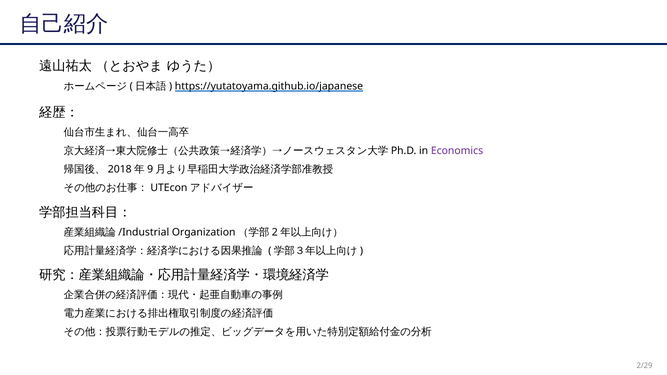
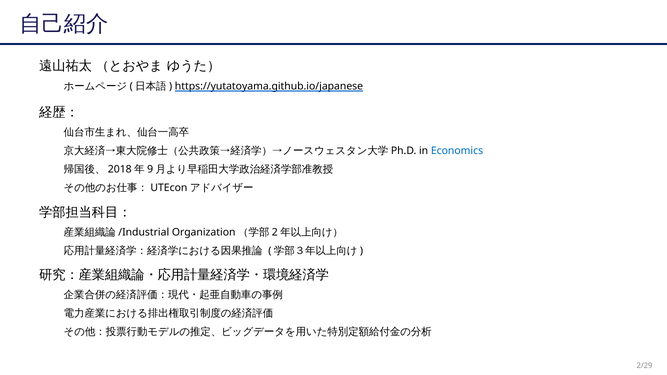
Economics colour: purple -> blue (457, 151)
